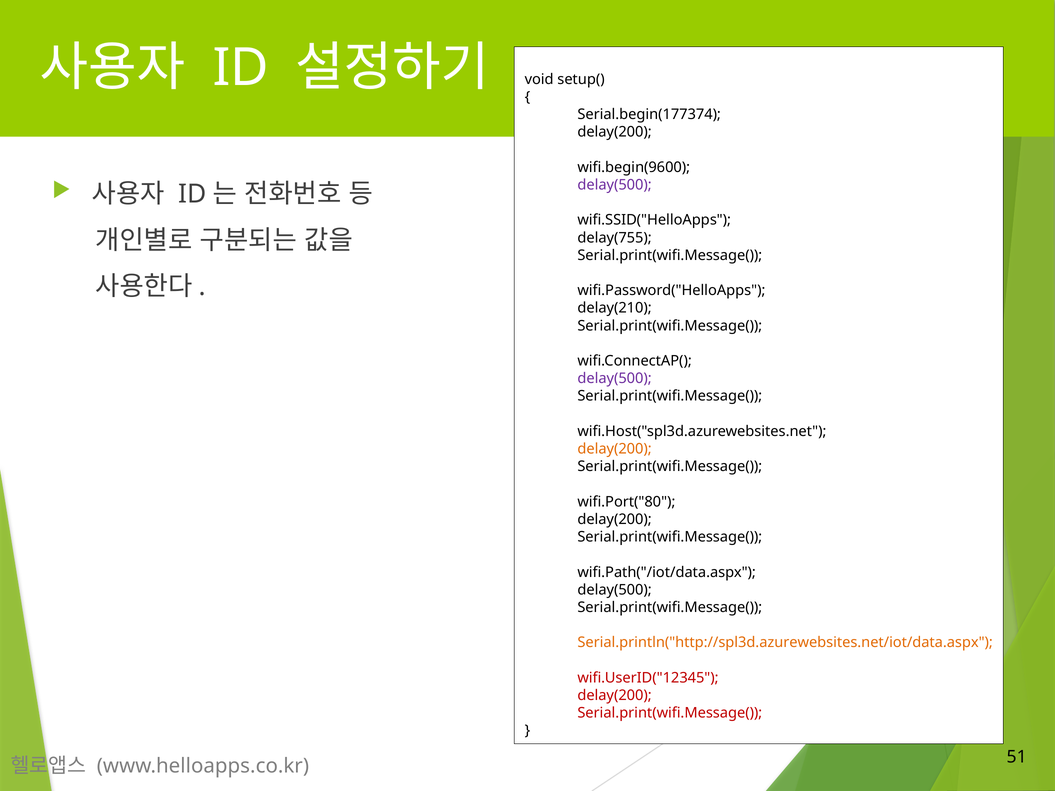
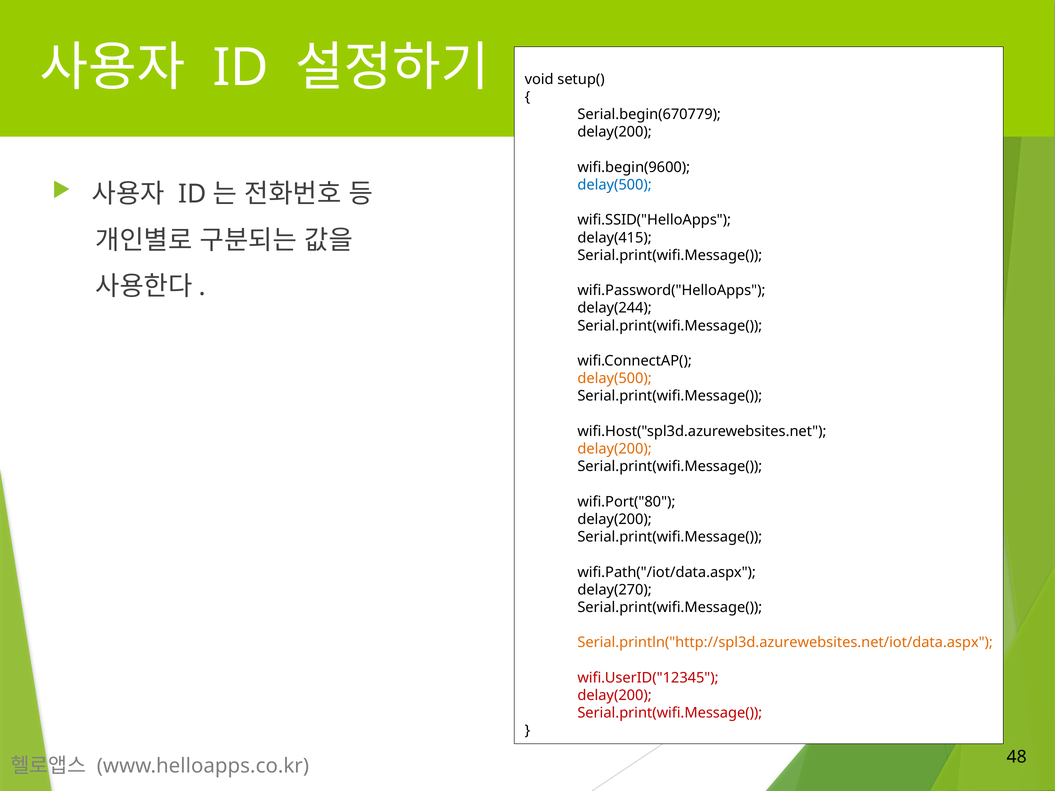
Serial.begin(177374: Serial.begin(177374 -> Serial.begin(670779 (649, 114)
delay(500 colour: purple -> blue (615, 185)
delay(755: delay(755 -> delay(415 (615, 238)
delay(210: delay(210 -> delay(244 (615, 308)
delay(500 colour: purple -> orange (615, 379)
delay(500: delay(500 -> delay(270 (615, 590)
51: 51 -> 48 (1017, 757)
